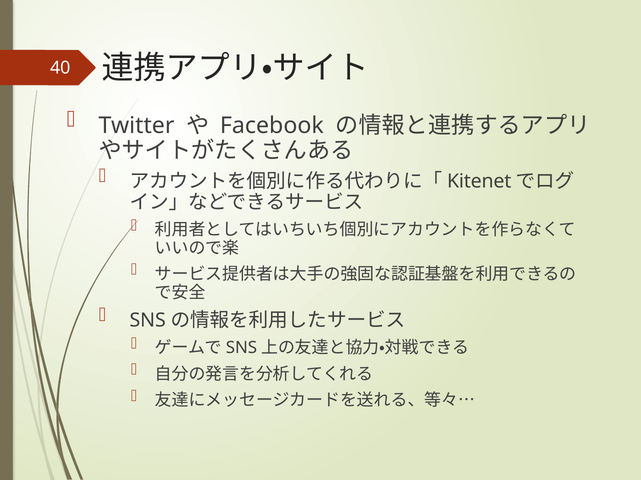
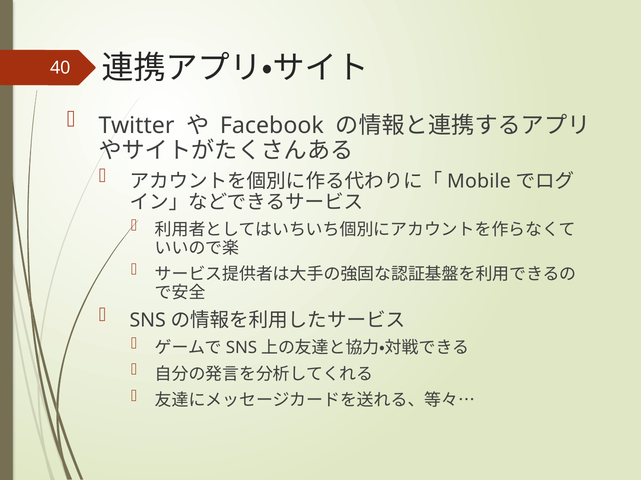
Kitenet: Kitenet -> Mobile (479, 182)
